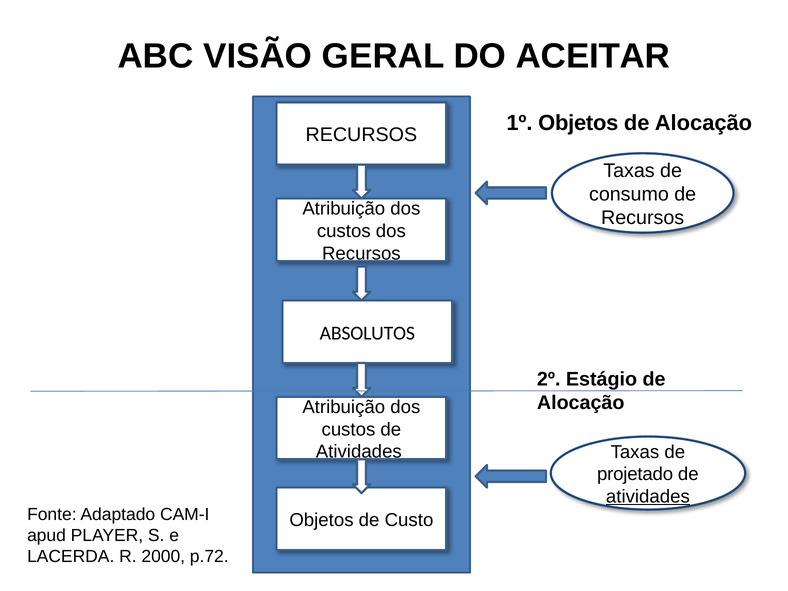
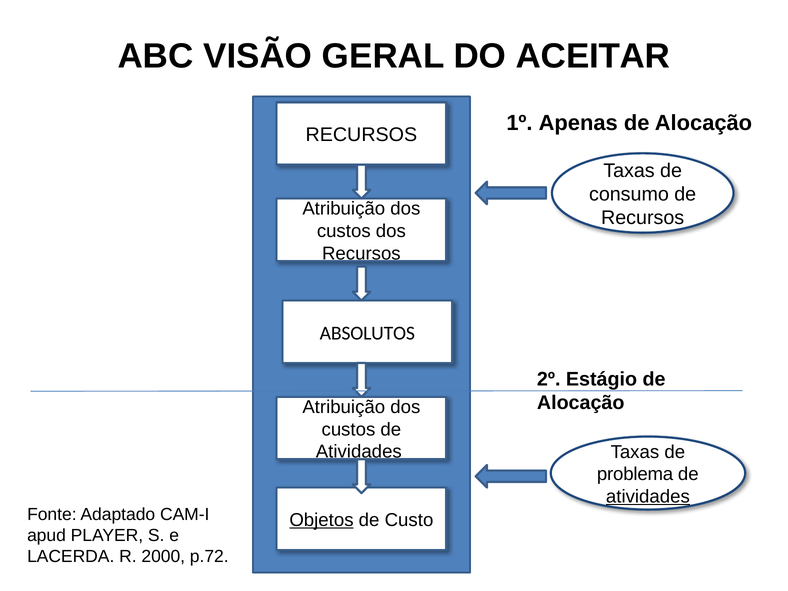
1º Objetos: Objetos -> Apenas (578, 123)
projetado: projetado -> problema (635, 474)
Objetos underline: none -> present (321, 520)
